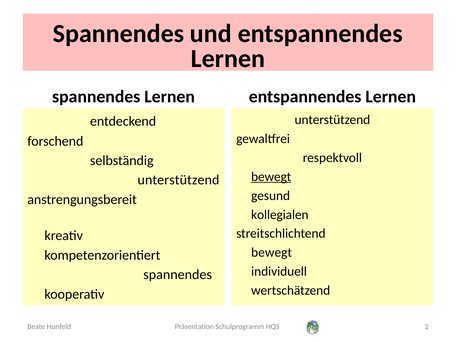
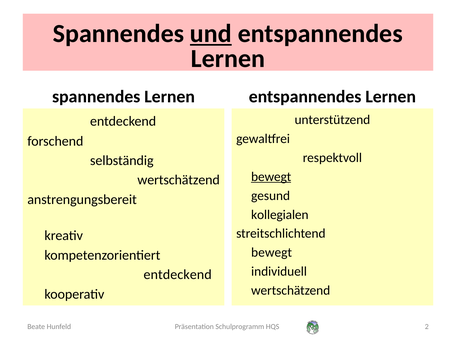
und underline: none -> present (211, 34)
unterstützend: unterstützend -> wertschätzend (179, 180)
spannendes: spannendes -> entdeckend (178, 275)
